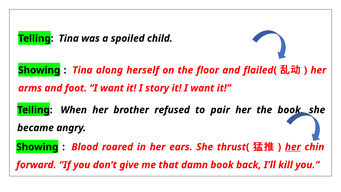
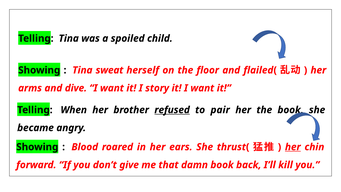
along: along -> sweat (110, 70)
foot: foot -> dive (76, 88)
refused underline: none -> present (172, 110)
